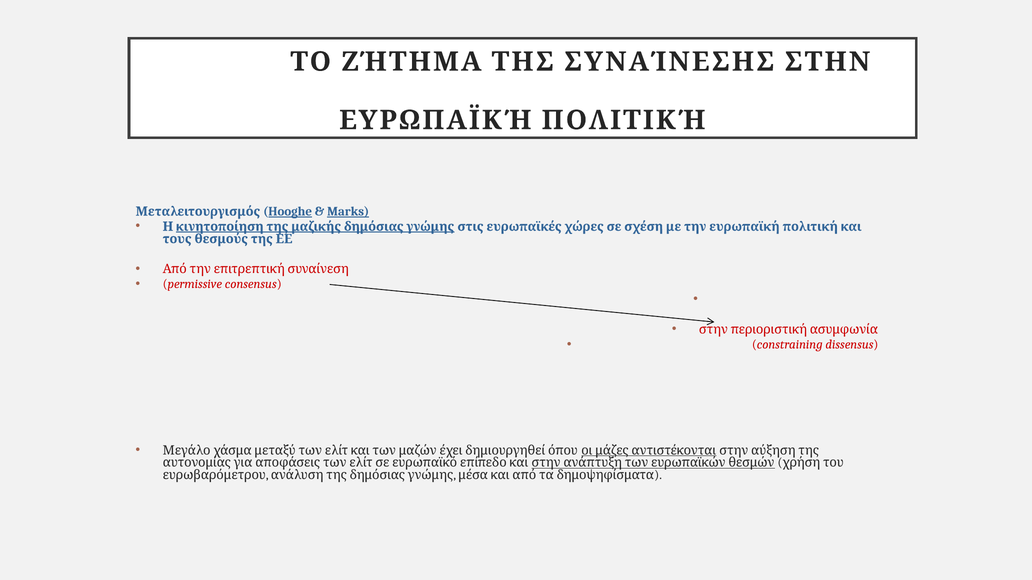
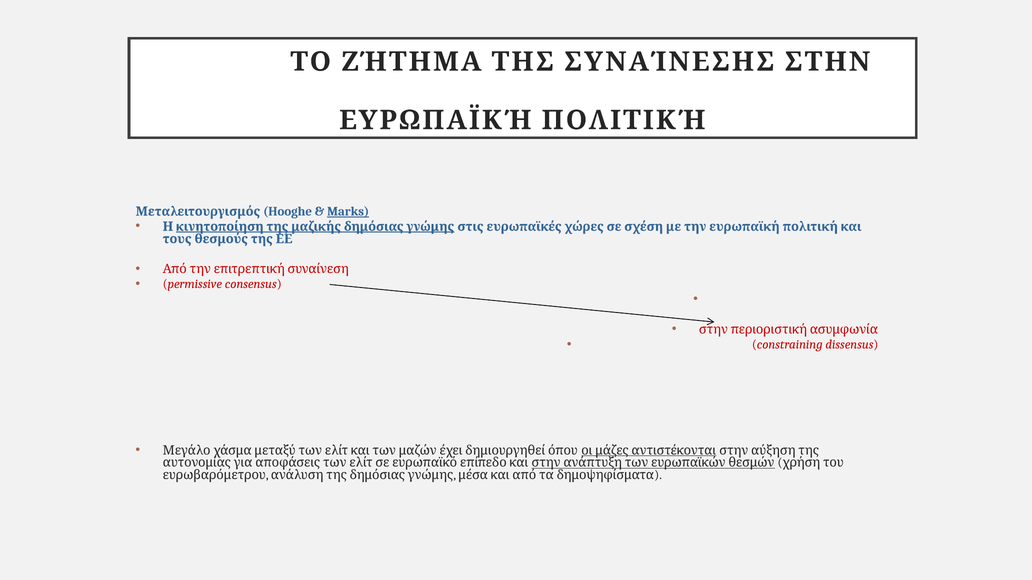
Hooghe underline: present -> none (290, 212)
